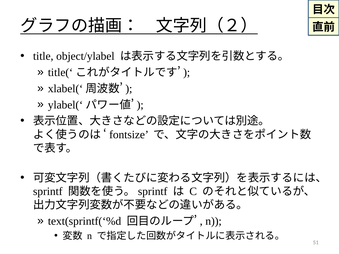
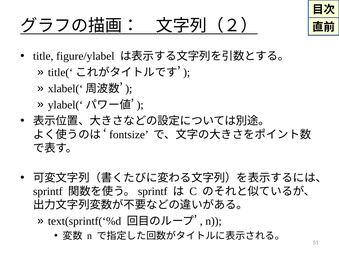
object/ylabel: object/ylabel -> figure/ylabel (85, 56)
